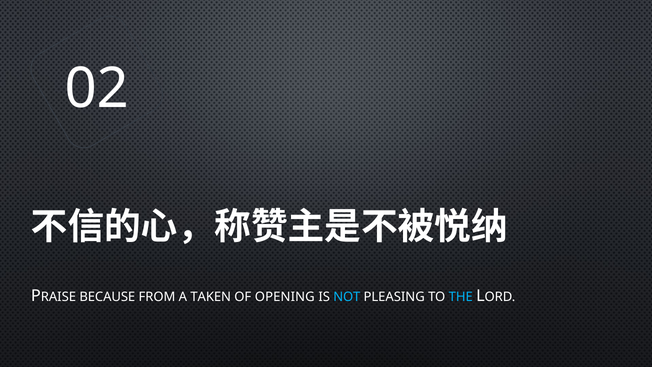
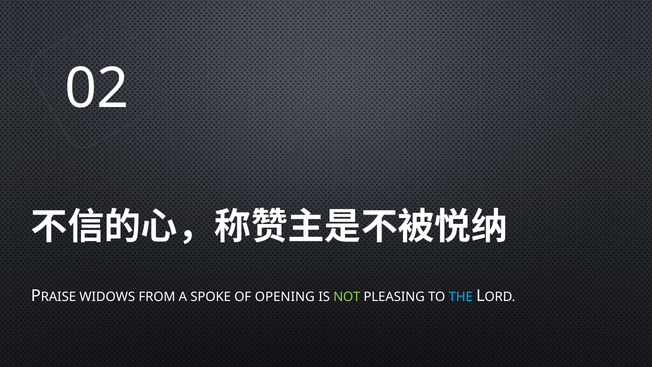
BECAUSE: BECAUSE -> WIDOWS (107, 297)
TAKEN: TAKEN -> SPOKE (211, 297)
NOT colour: light blue -> light green (347, 297)
